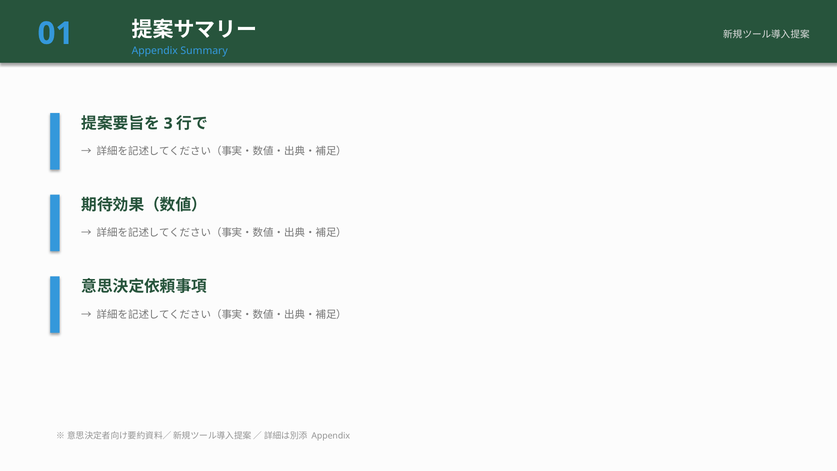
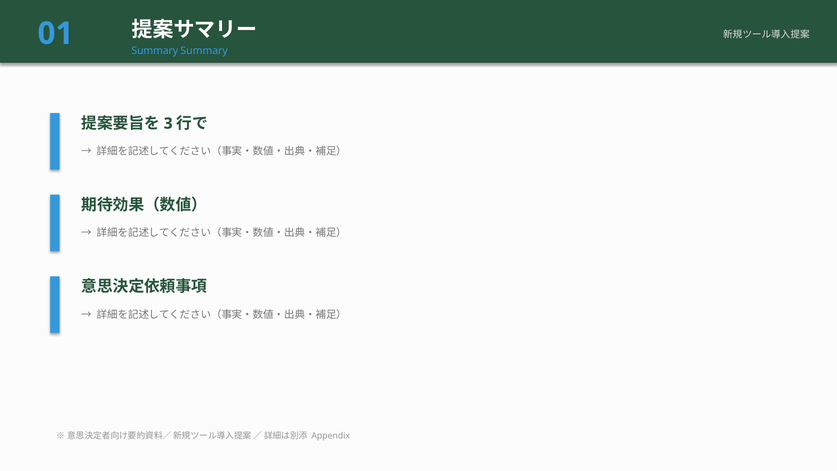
Appendix: Appendix -> Summary (155, 51)
